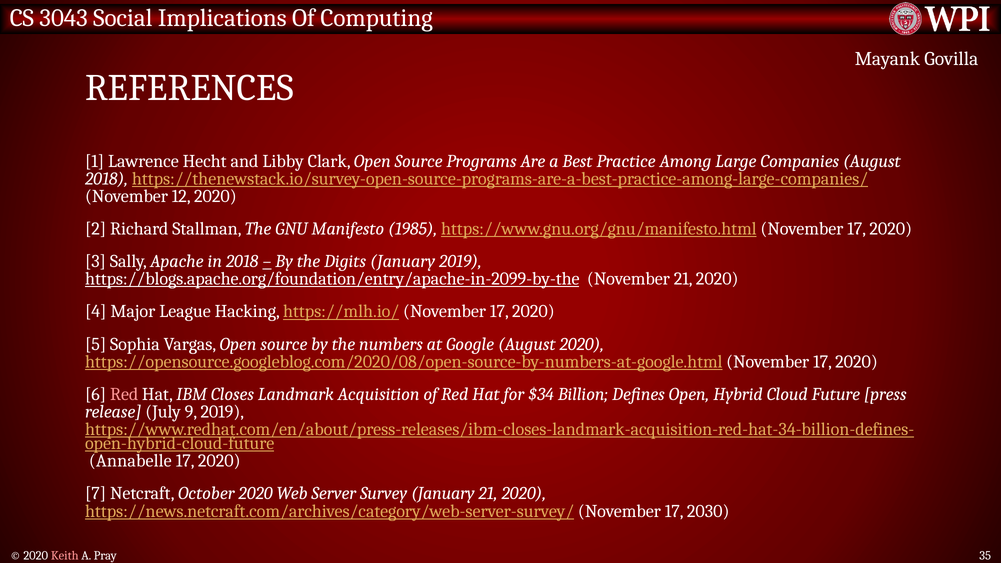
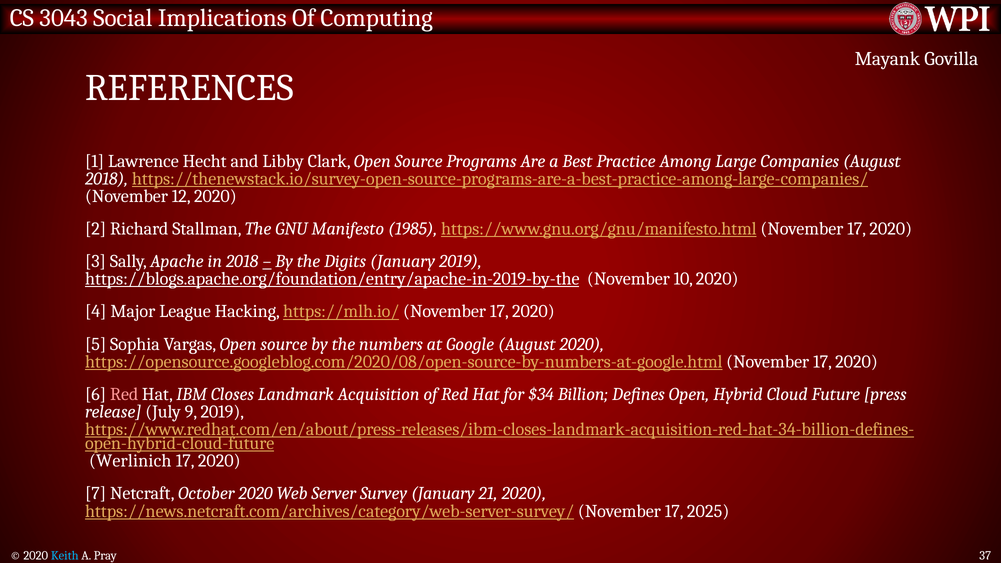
https://blogs.apache.org/foundation/entry/apache-in-2099-by-the: https://blogs.apache.org/foundation/entry/apache-in-2099-by-the -> https://blogs.apache.org/foundation/entry/apache-in-2019-by-the (332, 279)
November 21: 21 -> 10 (683, 279)
Annabelle: Annabelle -> Werlinich (130, 461)
2030: 2030 -> 2025 (708, 511)
Keith colour: pink -> light blue (65, 556)
35: 35 -> 37 (985, 556)
